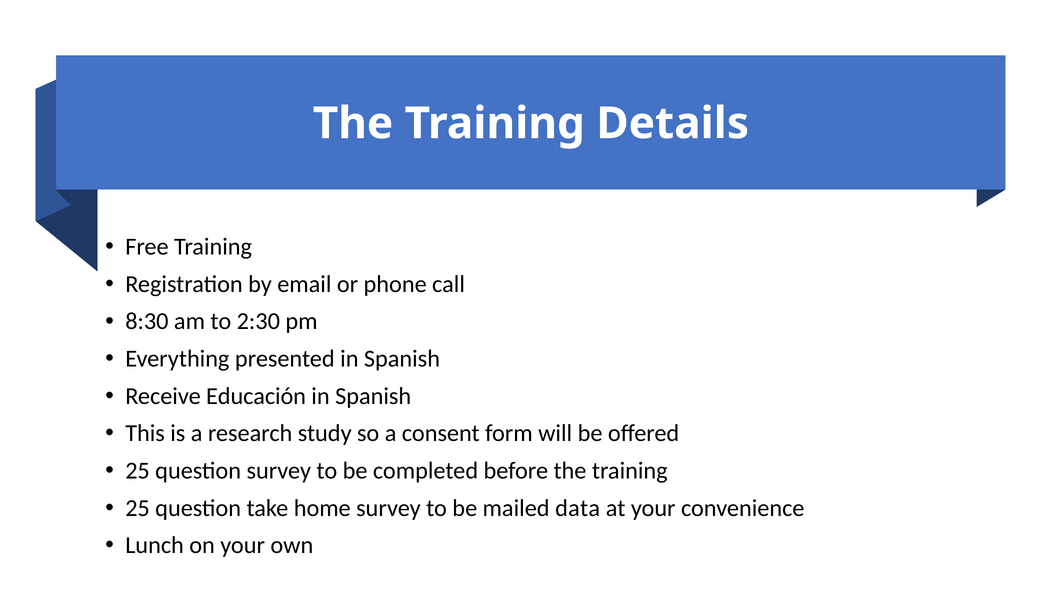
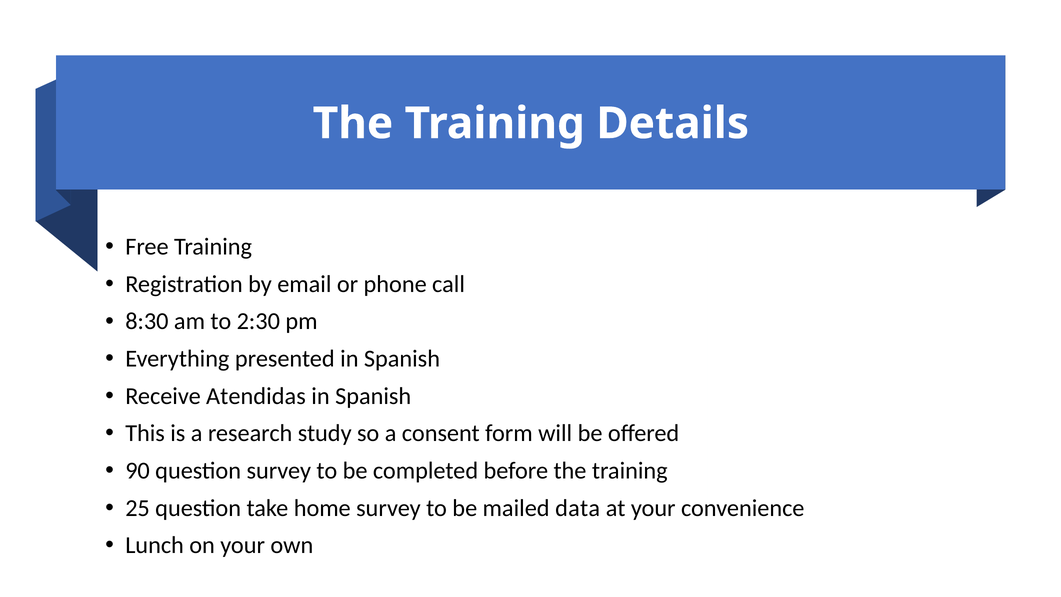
Educación: Educación -> Atendidas (256, 396)
25: 25 -> 90 (138, 471)
